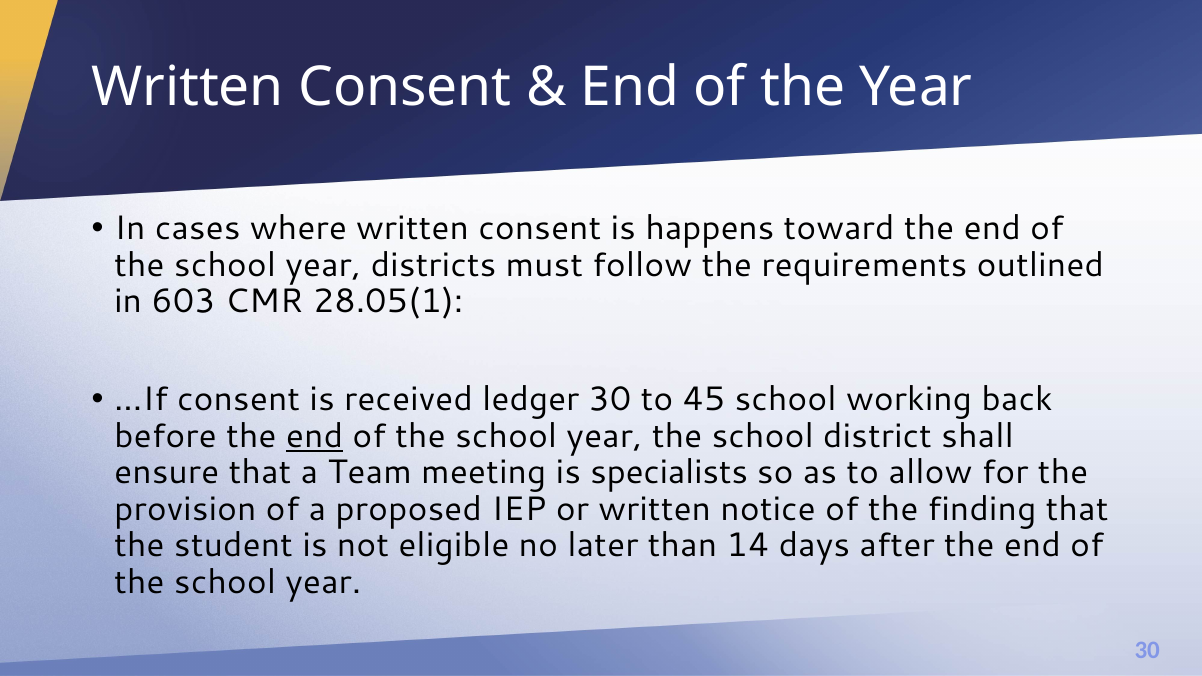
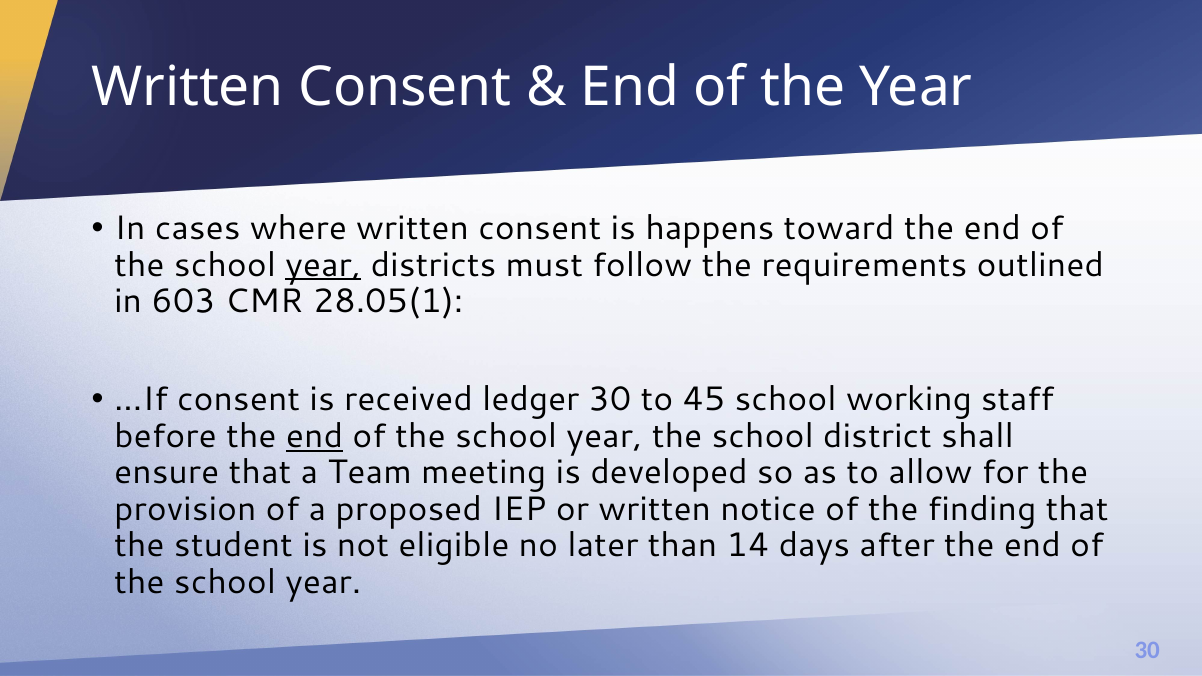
year underline: none -> present (323, 265)
back: back -> staff (1017, 400)
specialists: specialists -> developed (669, 473)
